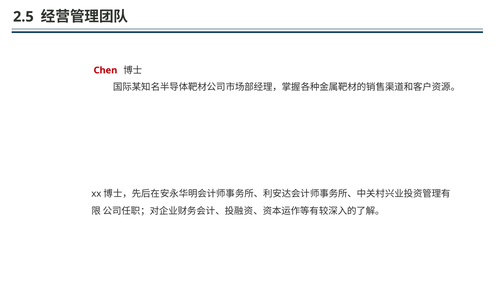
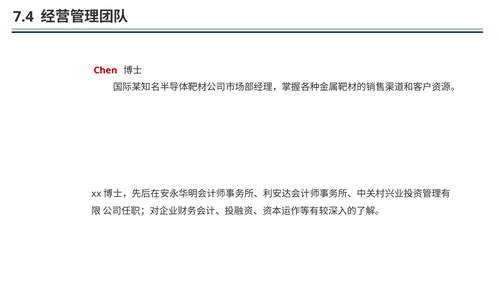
2.5: 2.5 -> 7.4 (23, 17)
